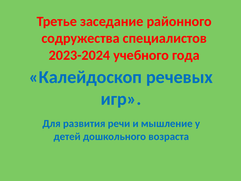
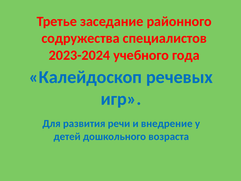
мышление: мышление -> внедрение (167, 123)
